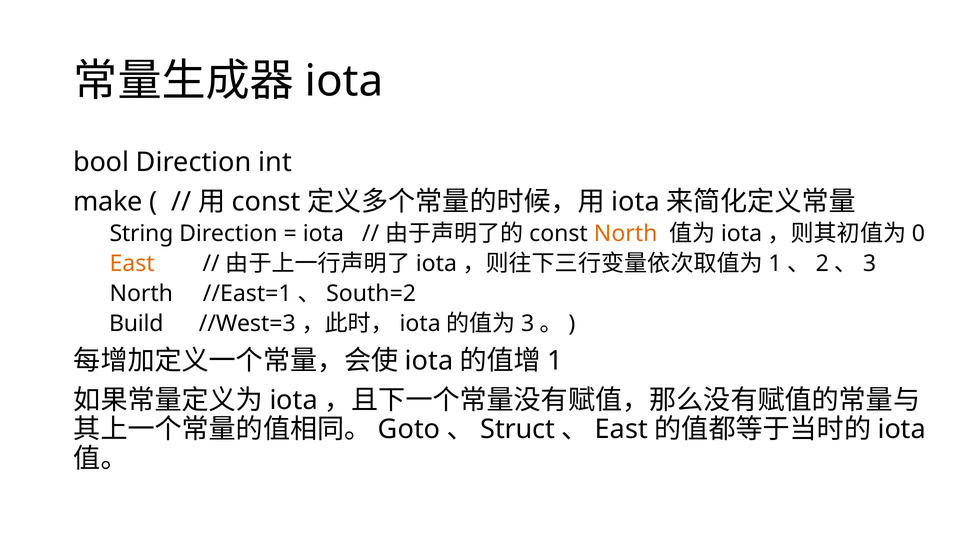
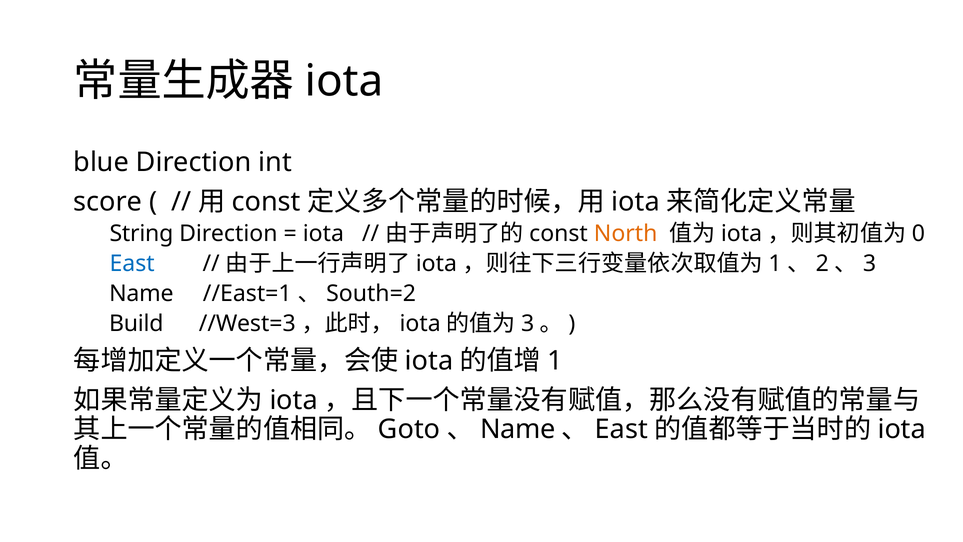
bool: bool -> blue (101, 162)
make: make -> score (108, 202)
East colour: orange -> blue (132, 264)
North: North -> Name (141, 294)
Struct: Struct -> Name (518, 429)
